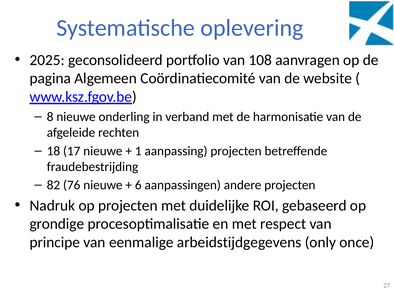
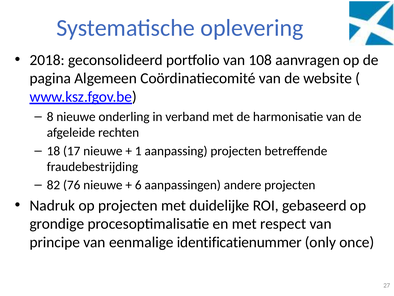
2025: 2025 -> 2018 (47, 60)
arbeidstijdgegevens: arbeidstijdgegevens -> identificatienummer (239, 242)
